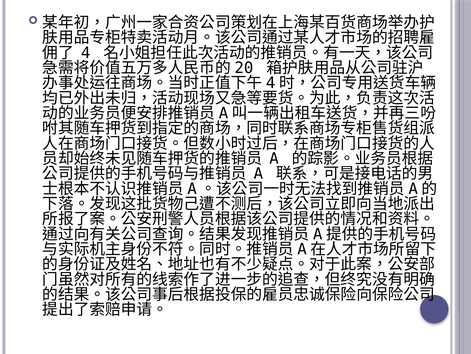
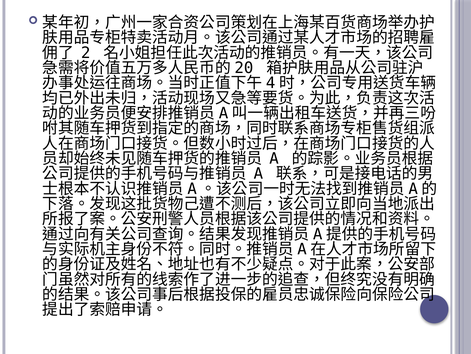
4: 4 -> 2 (86, 53)
